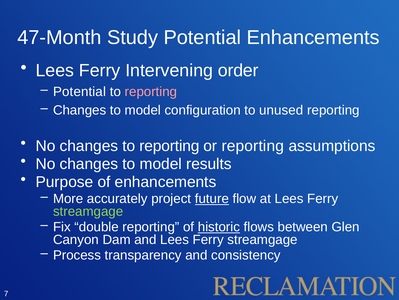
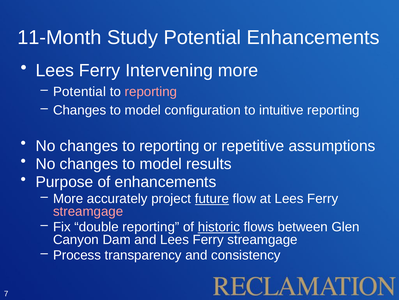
47-Month: 47-Month -> 11-Month (59, 37)
Intervening order: order -> more (238, 70)
unused: unused -> intuitive (281, 110)
or reporting: reporting -> repetitive (253, 146)
streamgage colour: light green -> pink (88, 211)
